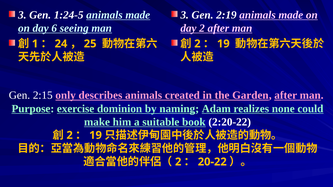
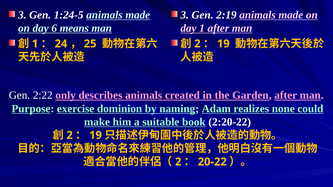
seeing: seeing -> means (74, 28)
day 2: 2 -> 1 (202, 28)
2:15: 2:15 -> 2:22 (43, 95)
